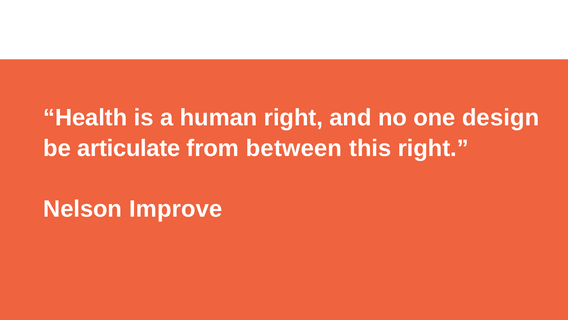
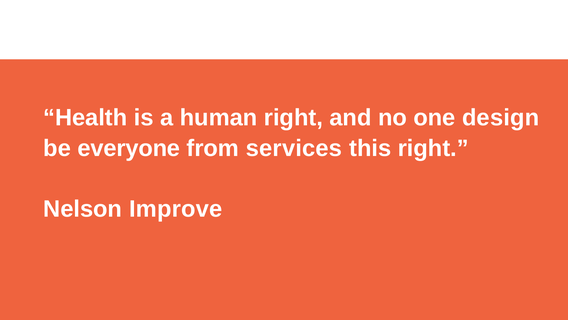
articulate: articulate -> everyone (129, 148)
between: between -> services (294, 148)
